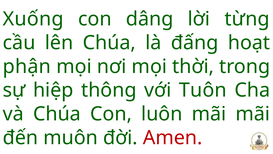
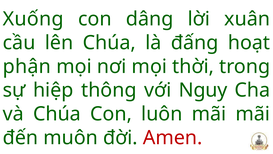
từng: từng -> xuân (247, 19)
Tuôn: Tuôn -> Nguy (203, 90)
